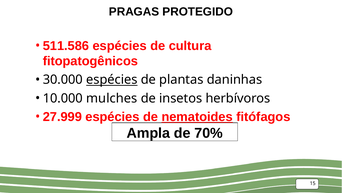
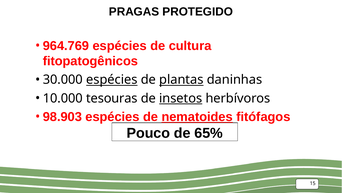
511.586: 511.586 -> 964.769 (66, 46)
plantas underline: none -> present (181, 79)
mulches: mulches -> tesouras (112, 98)
insetos underline: none -> present (181, 98)
27.999: 27.999 -> 98.903 (62, 116)
Ampla: Ampla -> Pouco (148, 133)
70%: 70% -> 65% (209, 133)
